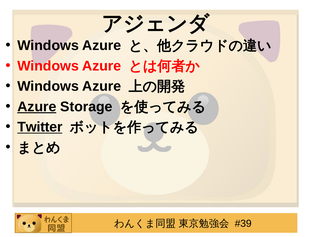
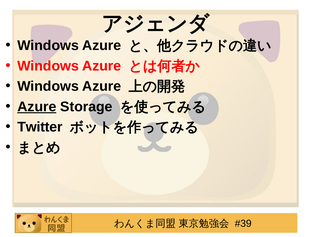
Twitter underline: present -> none (40, 127)
